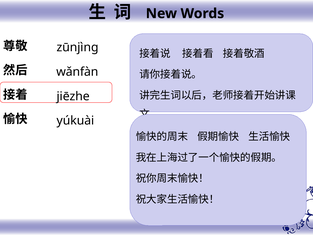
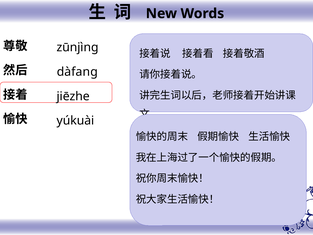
wǎnfàn: wǎnfàn -> dàfang (77, 72)
